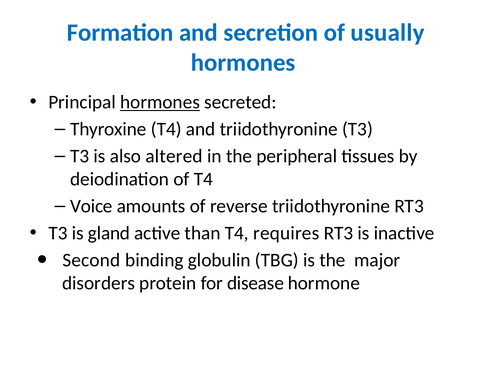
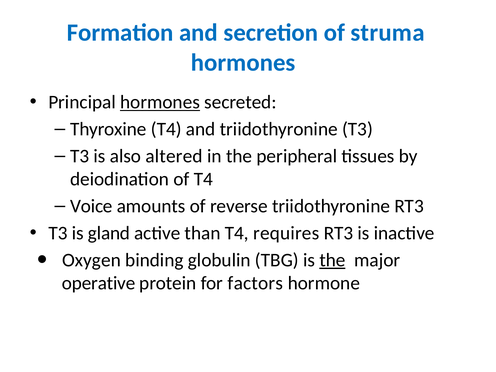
usually: usually -> struma (388, 33)
Second: Second -> Oxygen (91, 260)
the underline: none -> present (332, 260)
disorders: disorders -> operative (99, 283)
disease: disease -> factors (255, 283)
